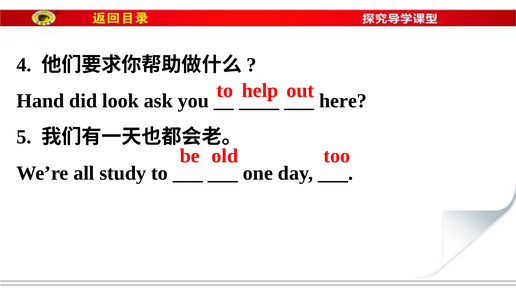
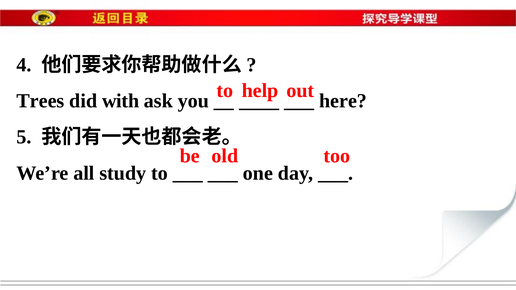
Hand: Hand -> Trees (40, 101)
look: look -> with (121, 101)
